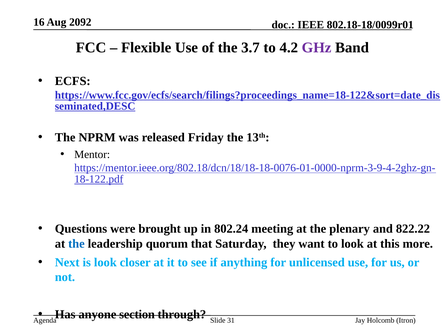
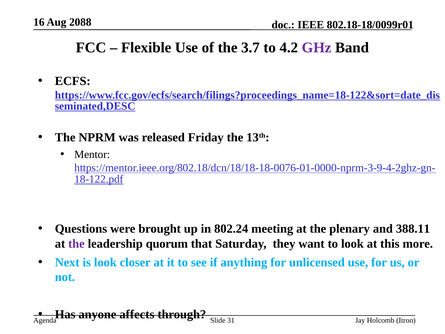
2092: 2092 -> 2088 (80, 22)
822.22: 822.22 -> 388.11 (413, 229)
the colour: blue -> purple (76, 244)
section: section -> affects (137, 314)
